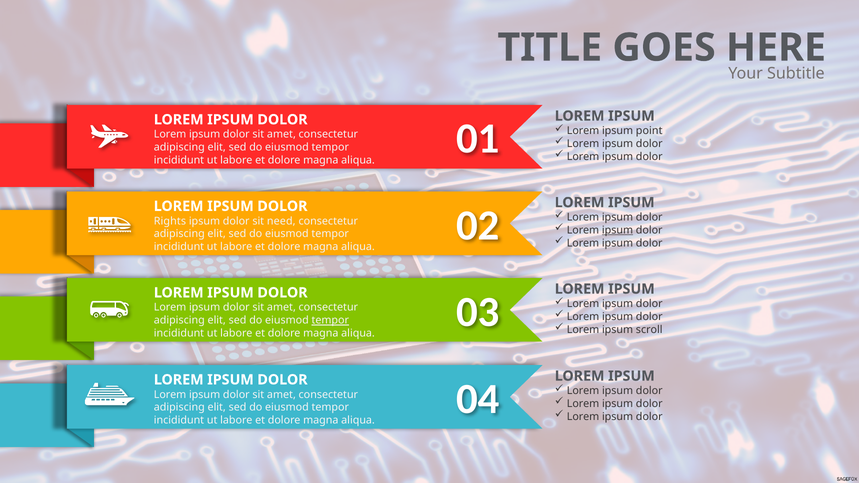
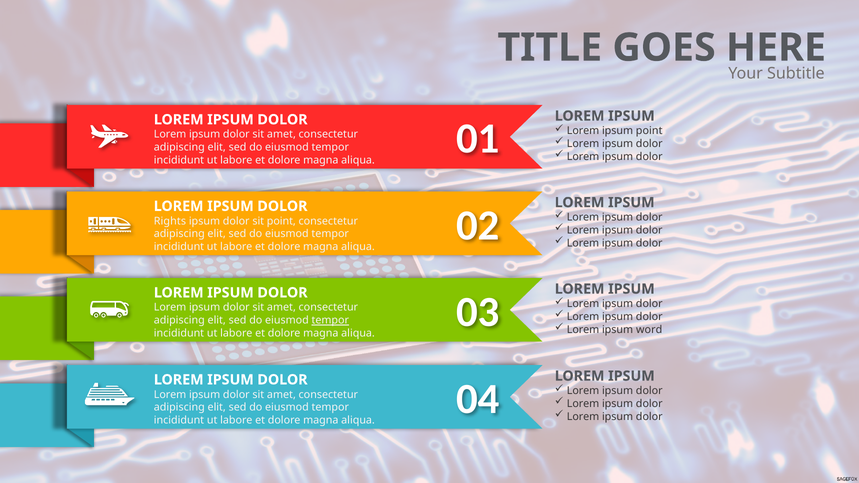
sit need: need -> point (281, 221)
ipsum underline: present -> none (618, 230)
scroll: scroll -> word (649, 330)
